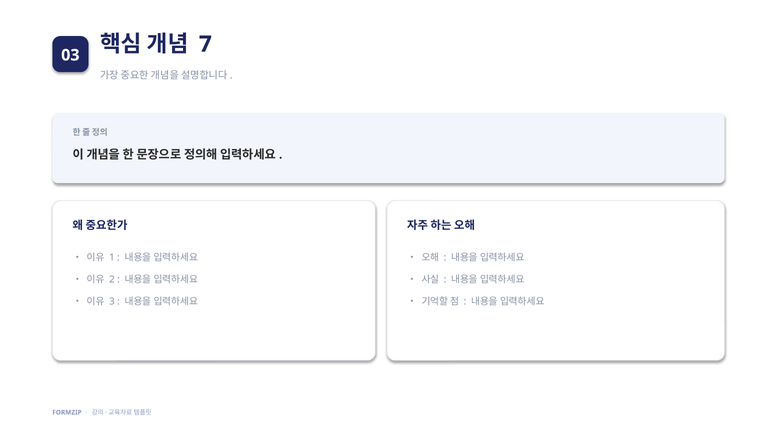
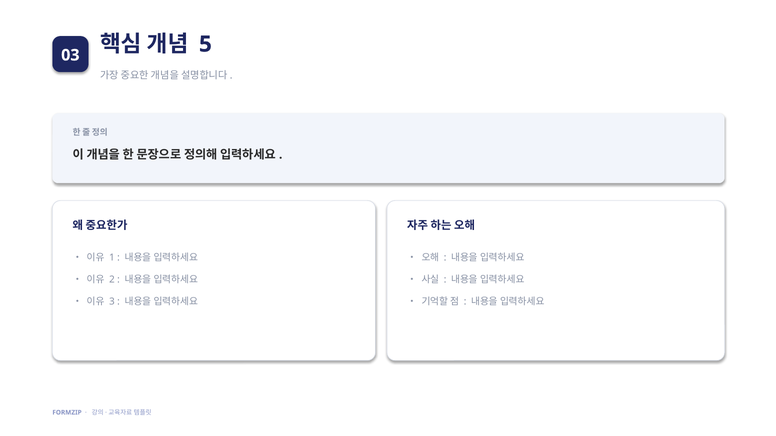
7: 7 -> 5 (205, 44)
